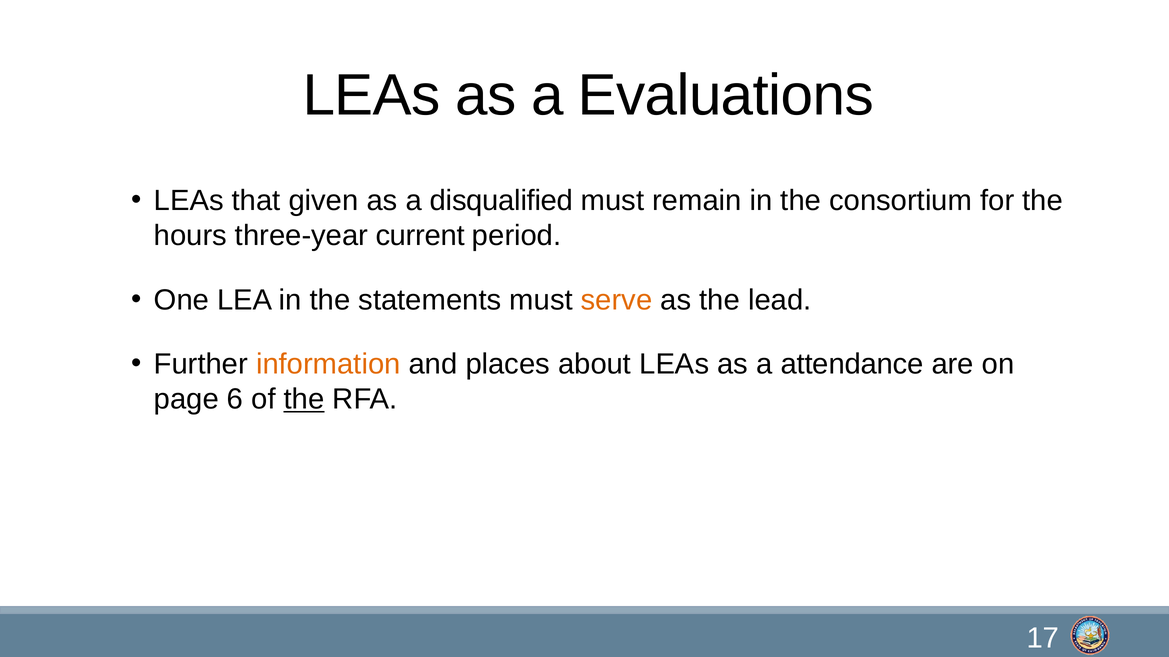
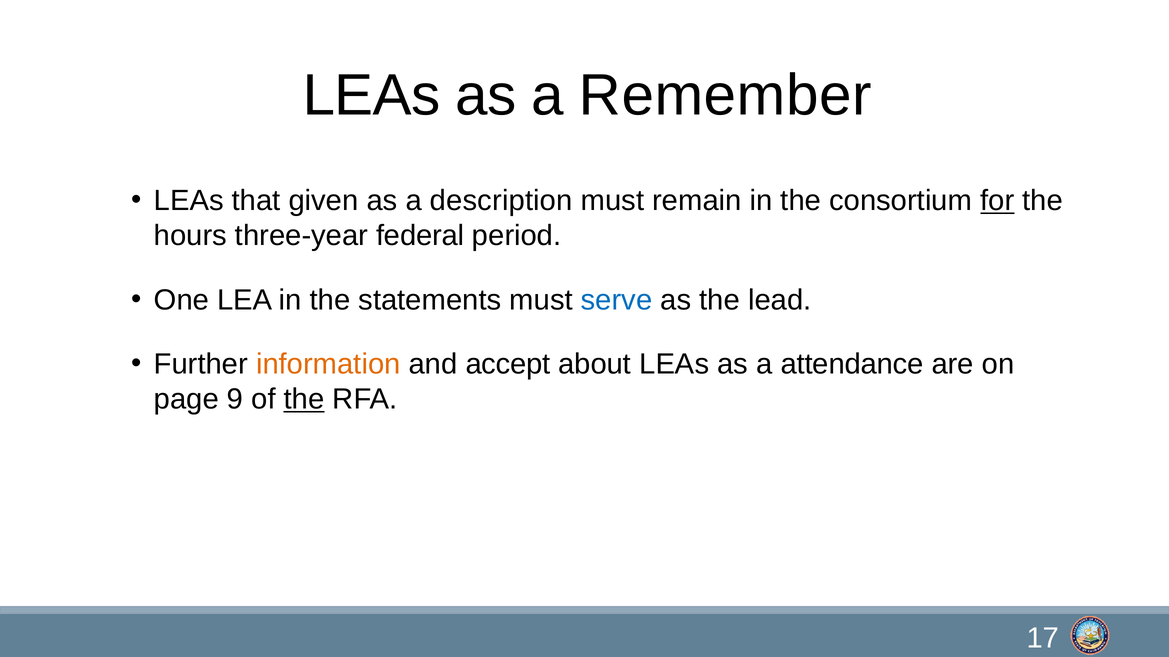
Evaluations: Evaluations -> Remember (725, 96)
disqualified: disqualified -> description (501, 201)
for underline: none -> present (997, 201)
current: current -> federal (420, 236)
serve colour: orange -> blue (617, 300)
places: places -> accept (508, 365)
6: 6 -> 9 (235, 400)
